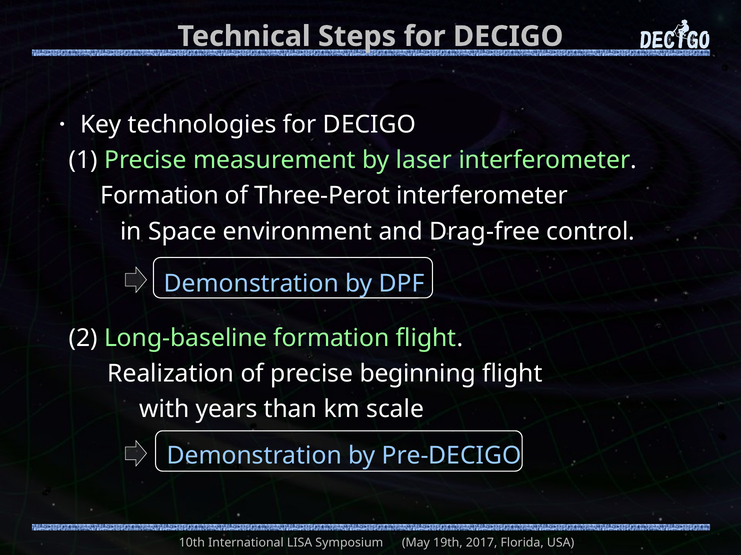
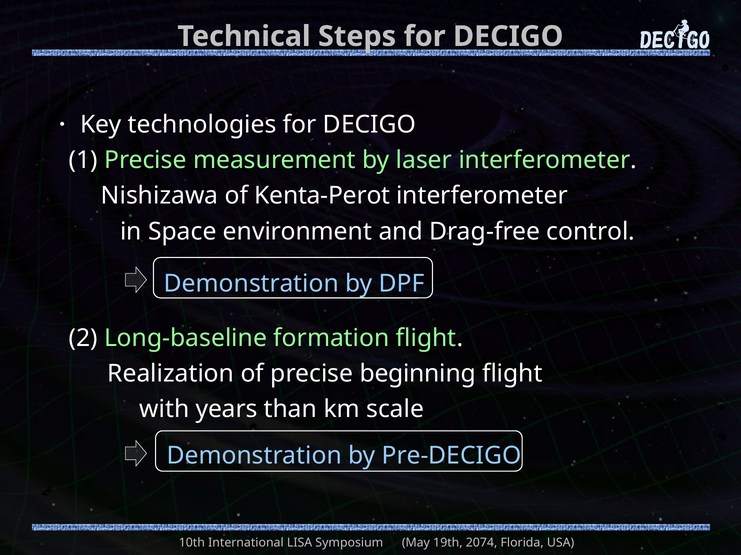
Formation: Formation -> Nishizawa (160, 196)
Three-Perot: Three-Perot -> Kenta-Perot (322, 196)
2017: 2017 -> 2074 (482, 544)
